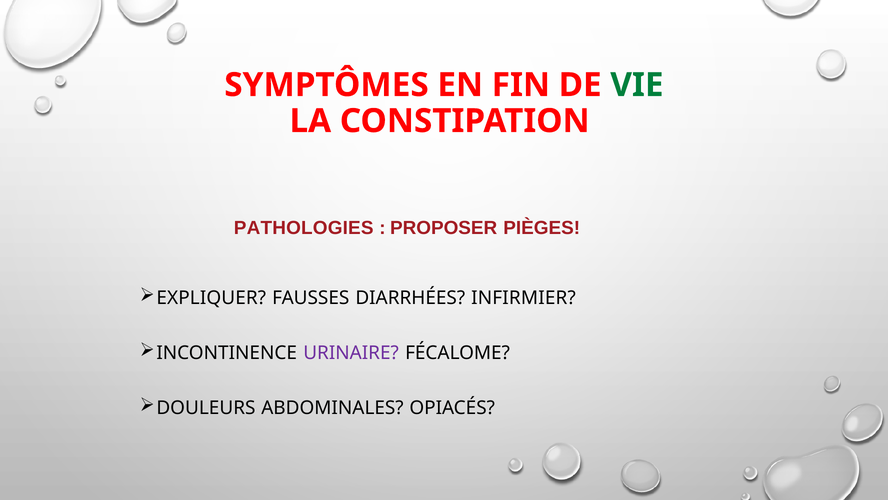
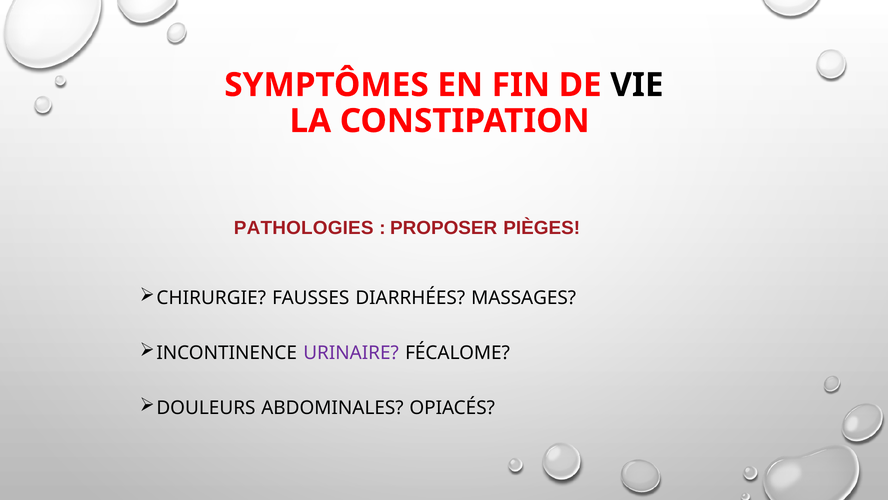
VIE colour: green -> black (637, 85)
EXPLIQUER: EXPLIQUER -> CHIRURGIE (211, 298)
INFIRMIER: INFIRMIER -> MASSAGES (524, 298)
